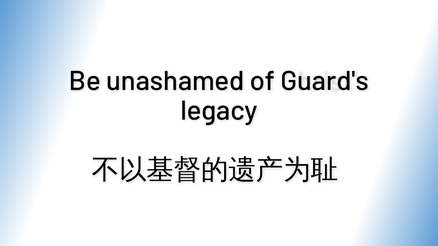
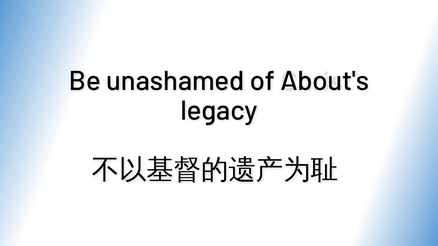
Guard's: Guard's -> About's (325, 81)
